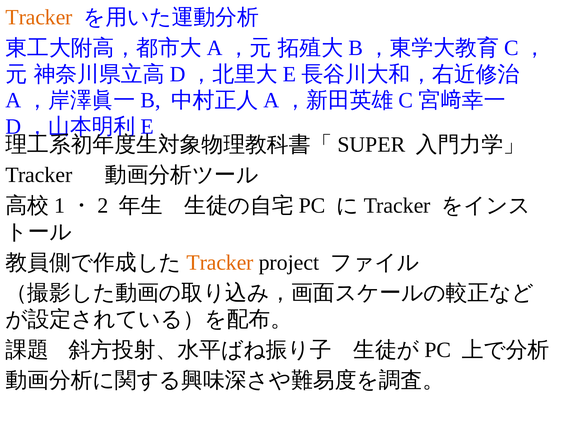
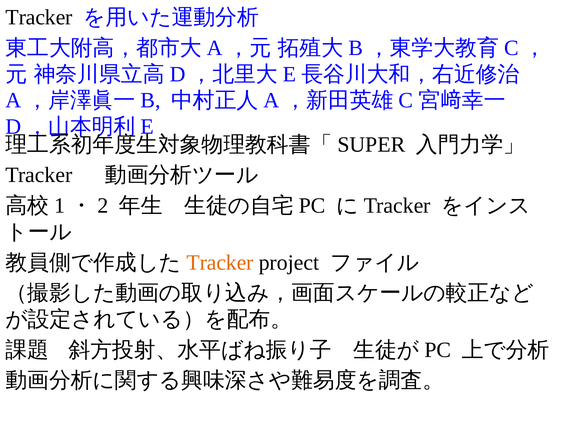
Tracker colour: orange -> black (39, 17)
